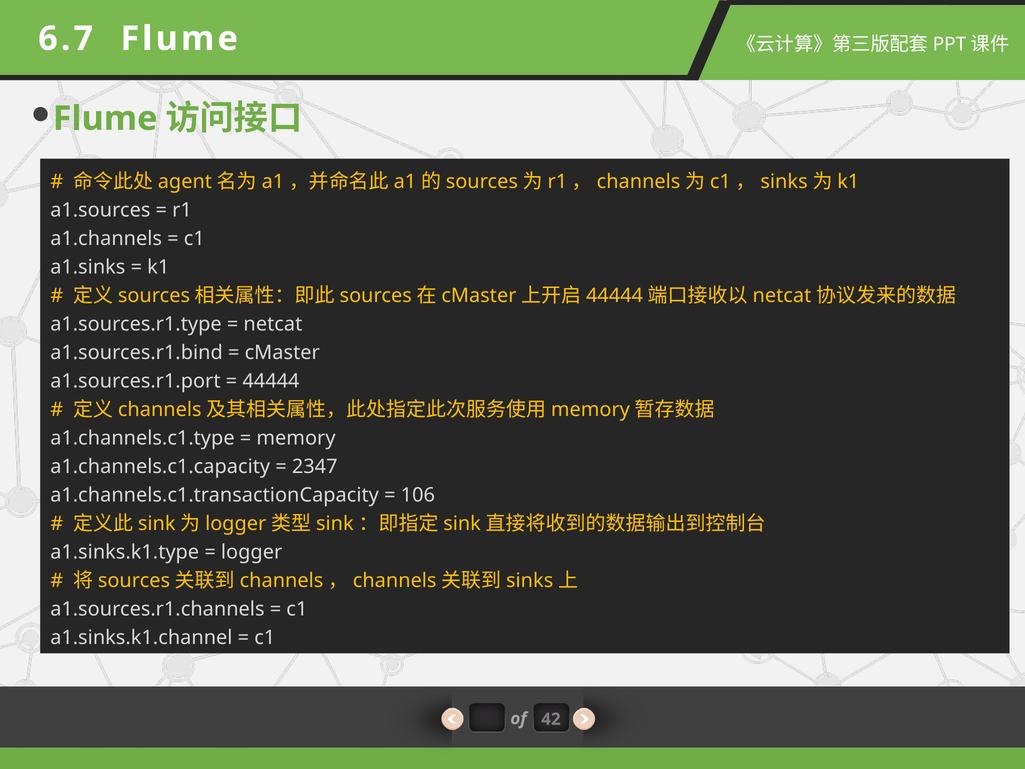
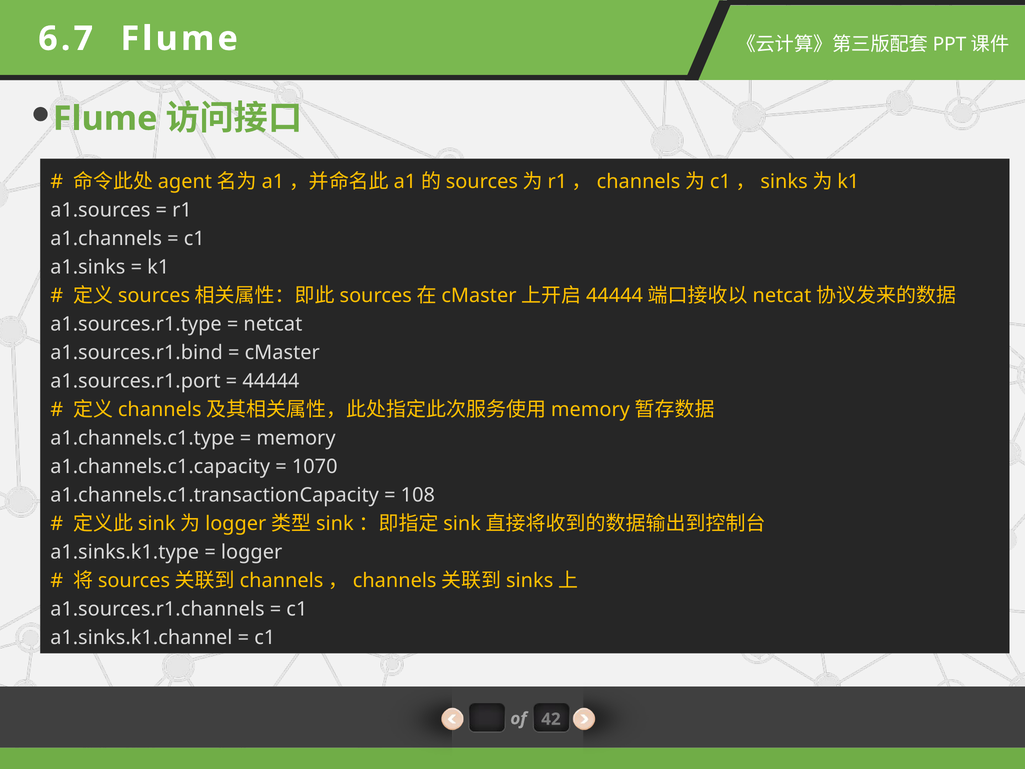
2347: 2347 -> 1070 (315, 467)
106: 106 -> 108 (418, 495)
